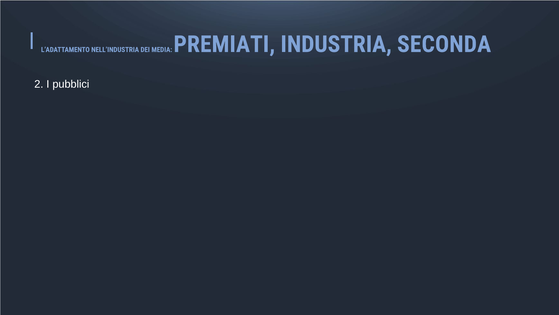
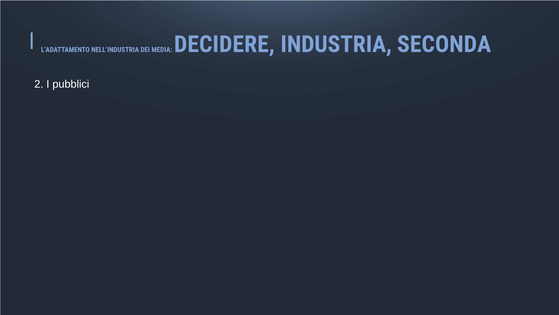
PREMIATI: PREMIATI -> DECIDERE (224, 44)
